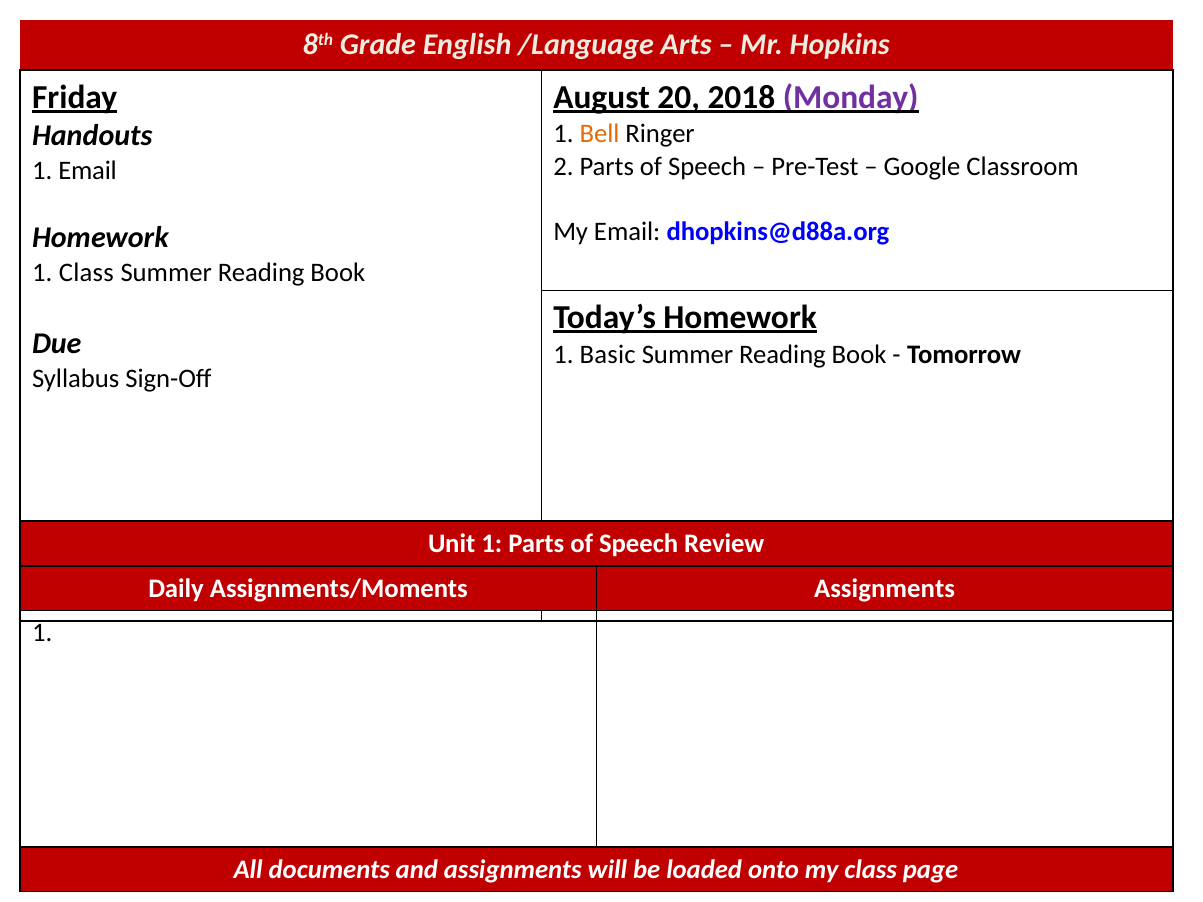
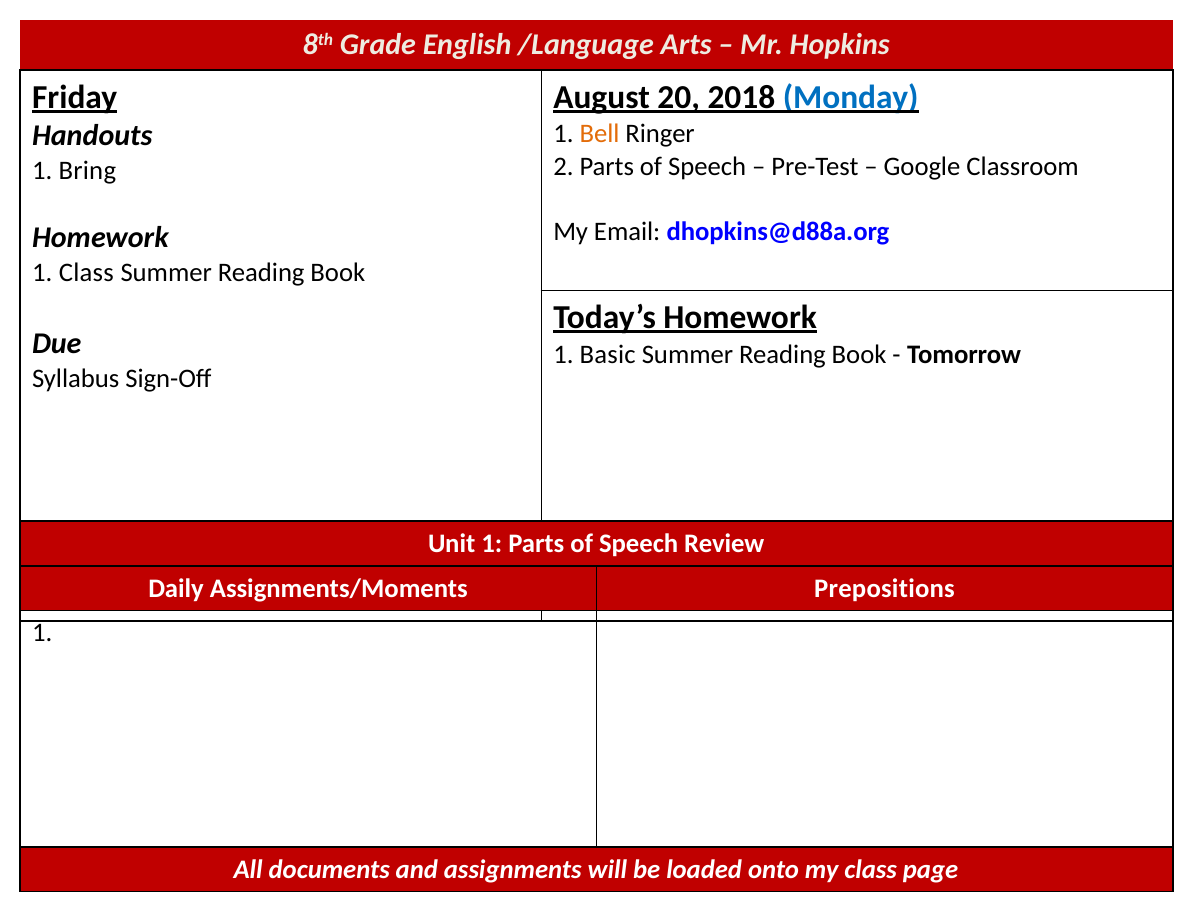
Monday colour: purple -> blue (851, 97)
1 Email: Email -> Bring (87, 170)
Assignments/Moments Assignments: Assignments -> Prepositions (884, 589)
